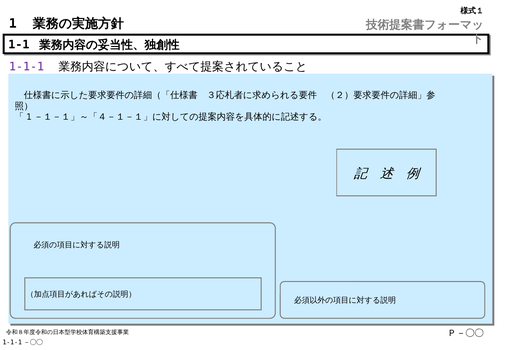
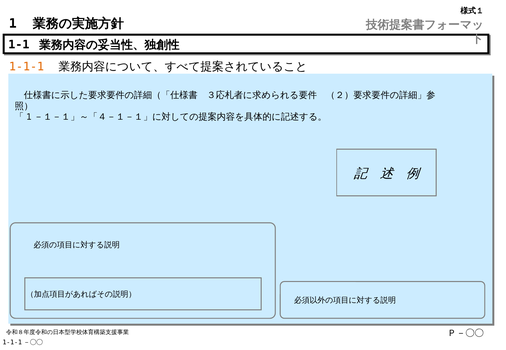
1-1-1 colour: purple -> orange (27, 67)
